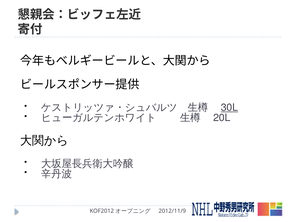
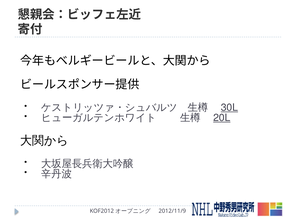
20L underline: none -> present (222, 118)
